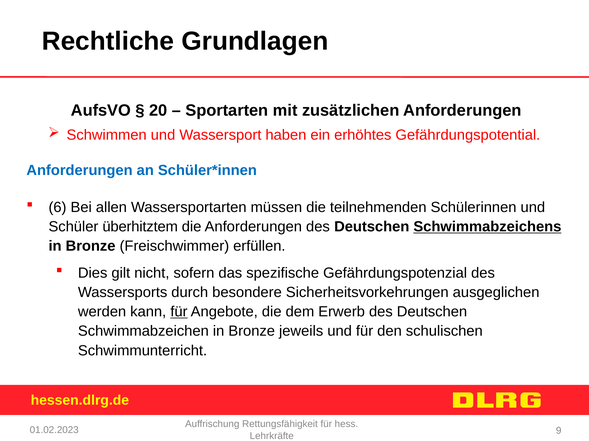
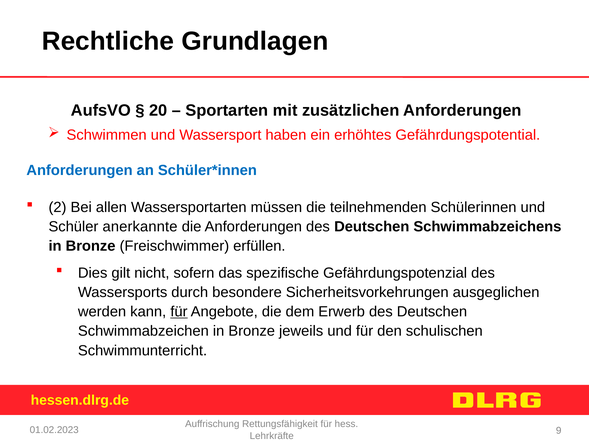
6: 6 -> 2 (57, 208)
überhitztem: überhitztem -> anerkannte (140, 227)
Schwimmabzeichens underline: present -> none (487, 227)
